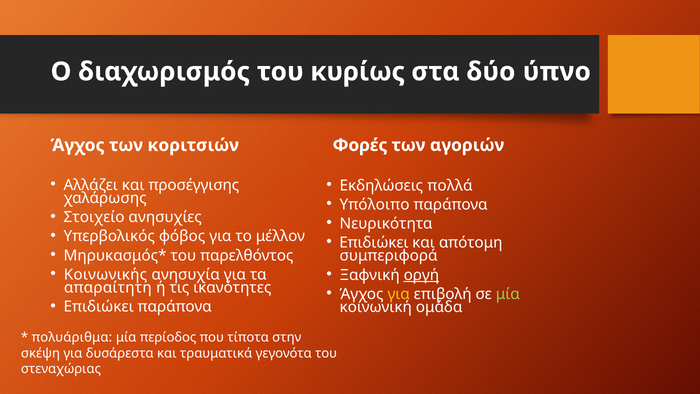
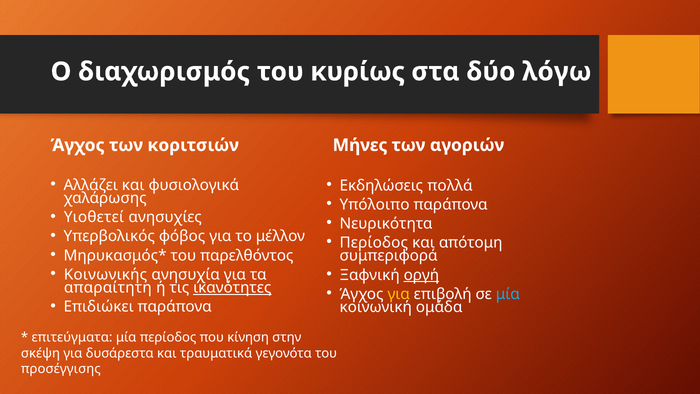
ύπνο: ύπνο -> λόγω (557, 72)
Φορές: Φορές -> Μήνες (360, 145)
προσέγγισης: προσέγγισης -> φυσιολογικά (194, 185)
Στοιχείο: Στοιχείο -> Υιοθετεί (94, 217)
Επιδιώκει: Επιδιώκει -> Περίοδος (374, 243)
ικανότητες underline: none -> present (232, 288)
μία colour: light green -> light blue (508, 294)
πολυάριθμα: πολυάριθμα -> επιτεύγματα (72, 337)
τίποτα: τίποτα -> κίνηση (248, 337)
στεναχώριας: στεναχώριας -> προσέγγισης (61, 369)
